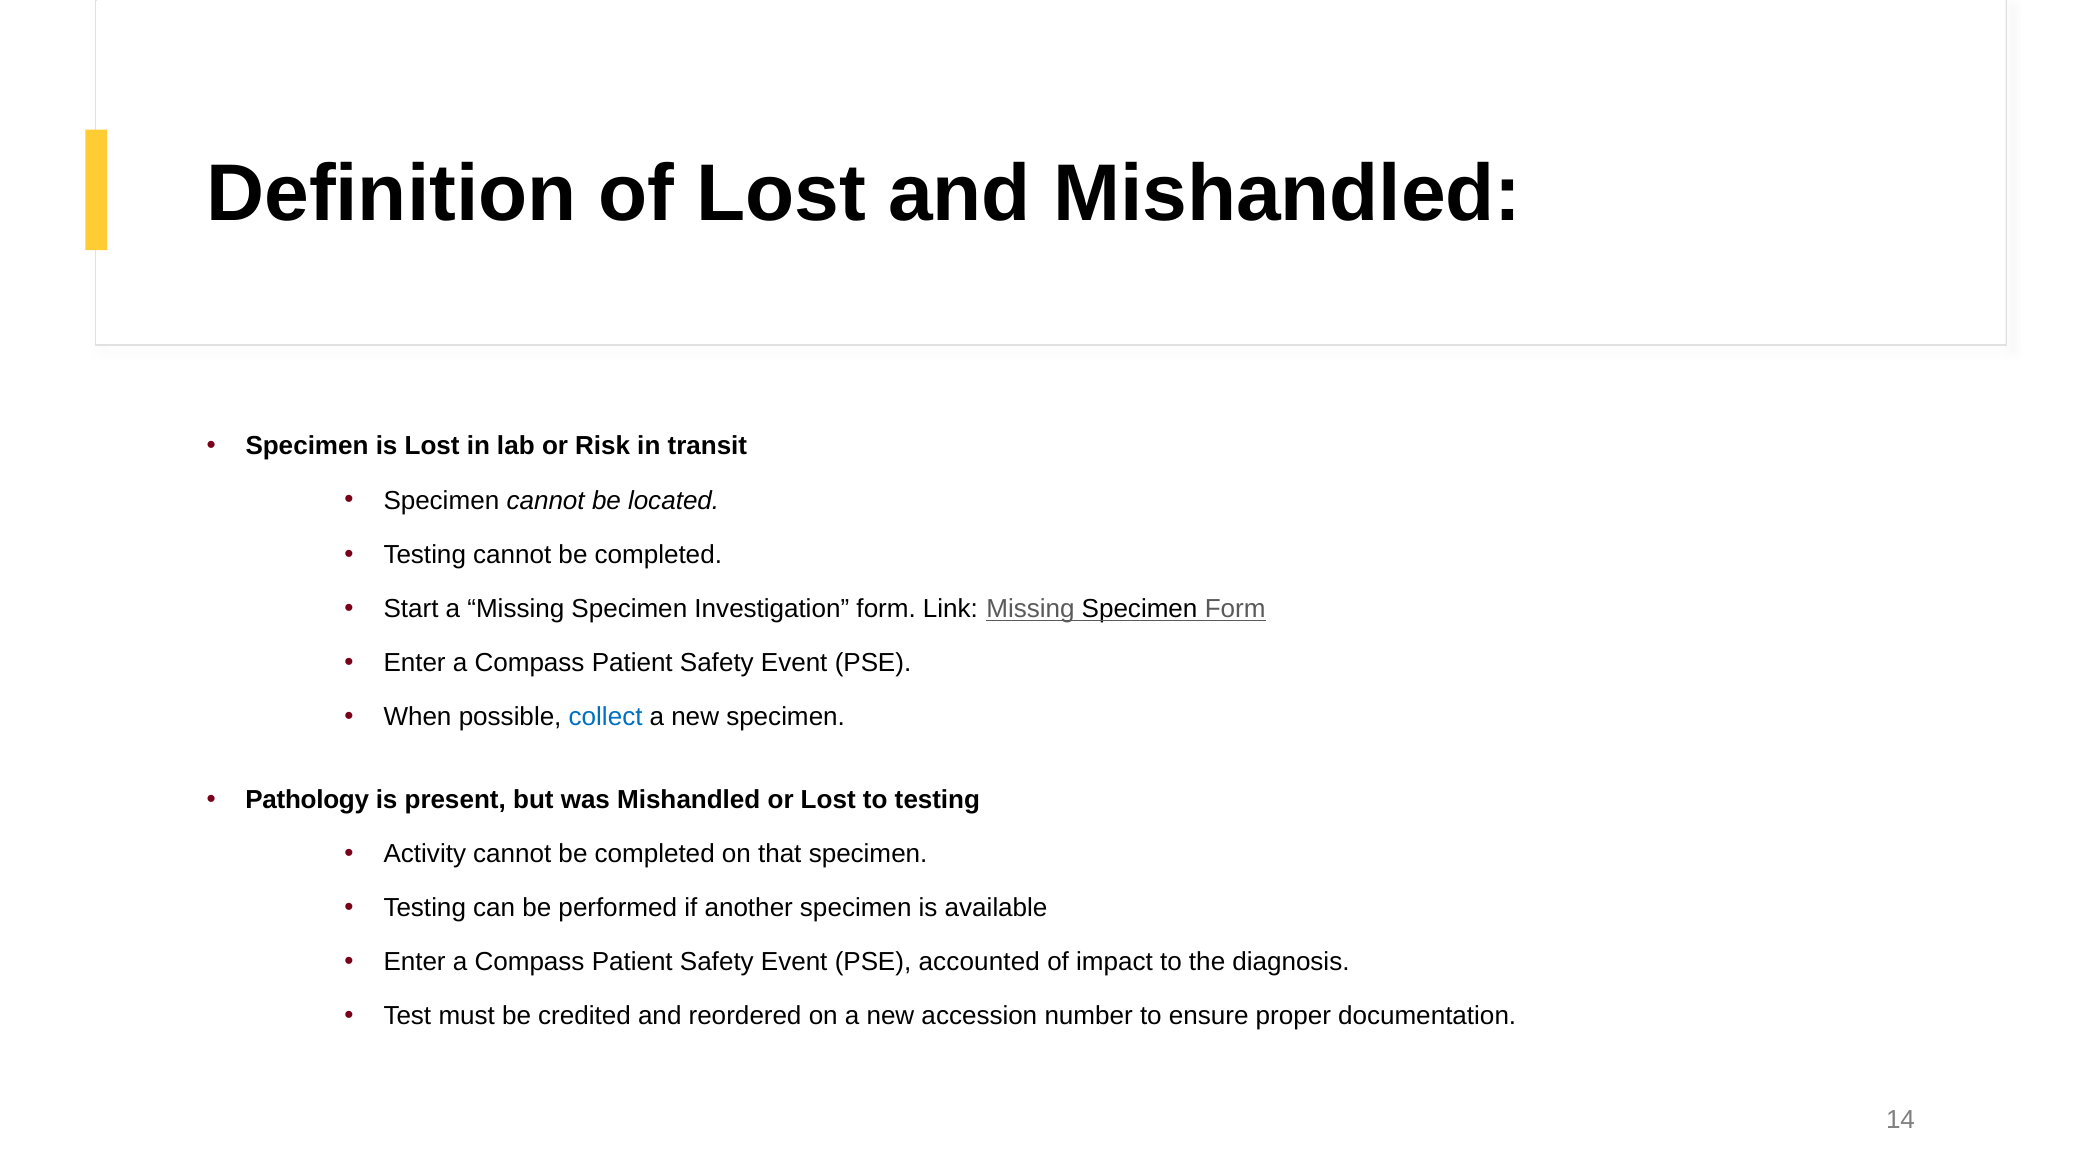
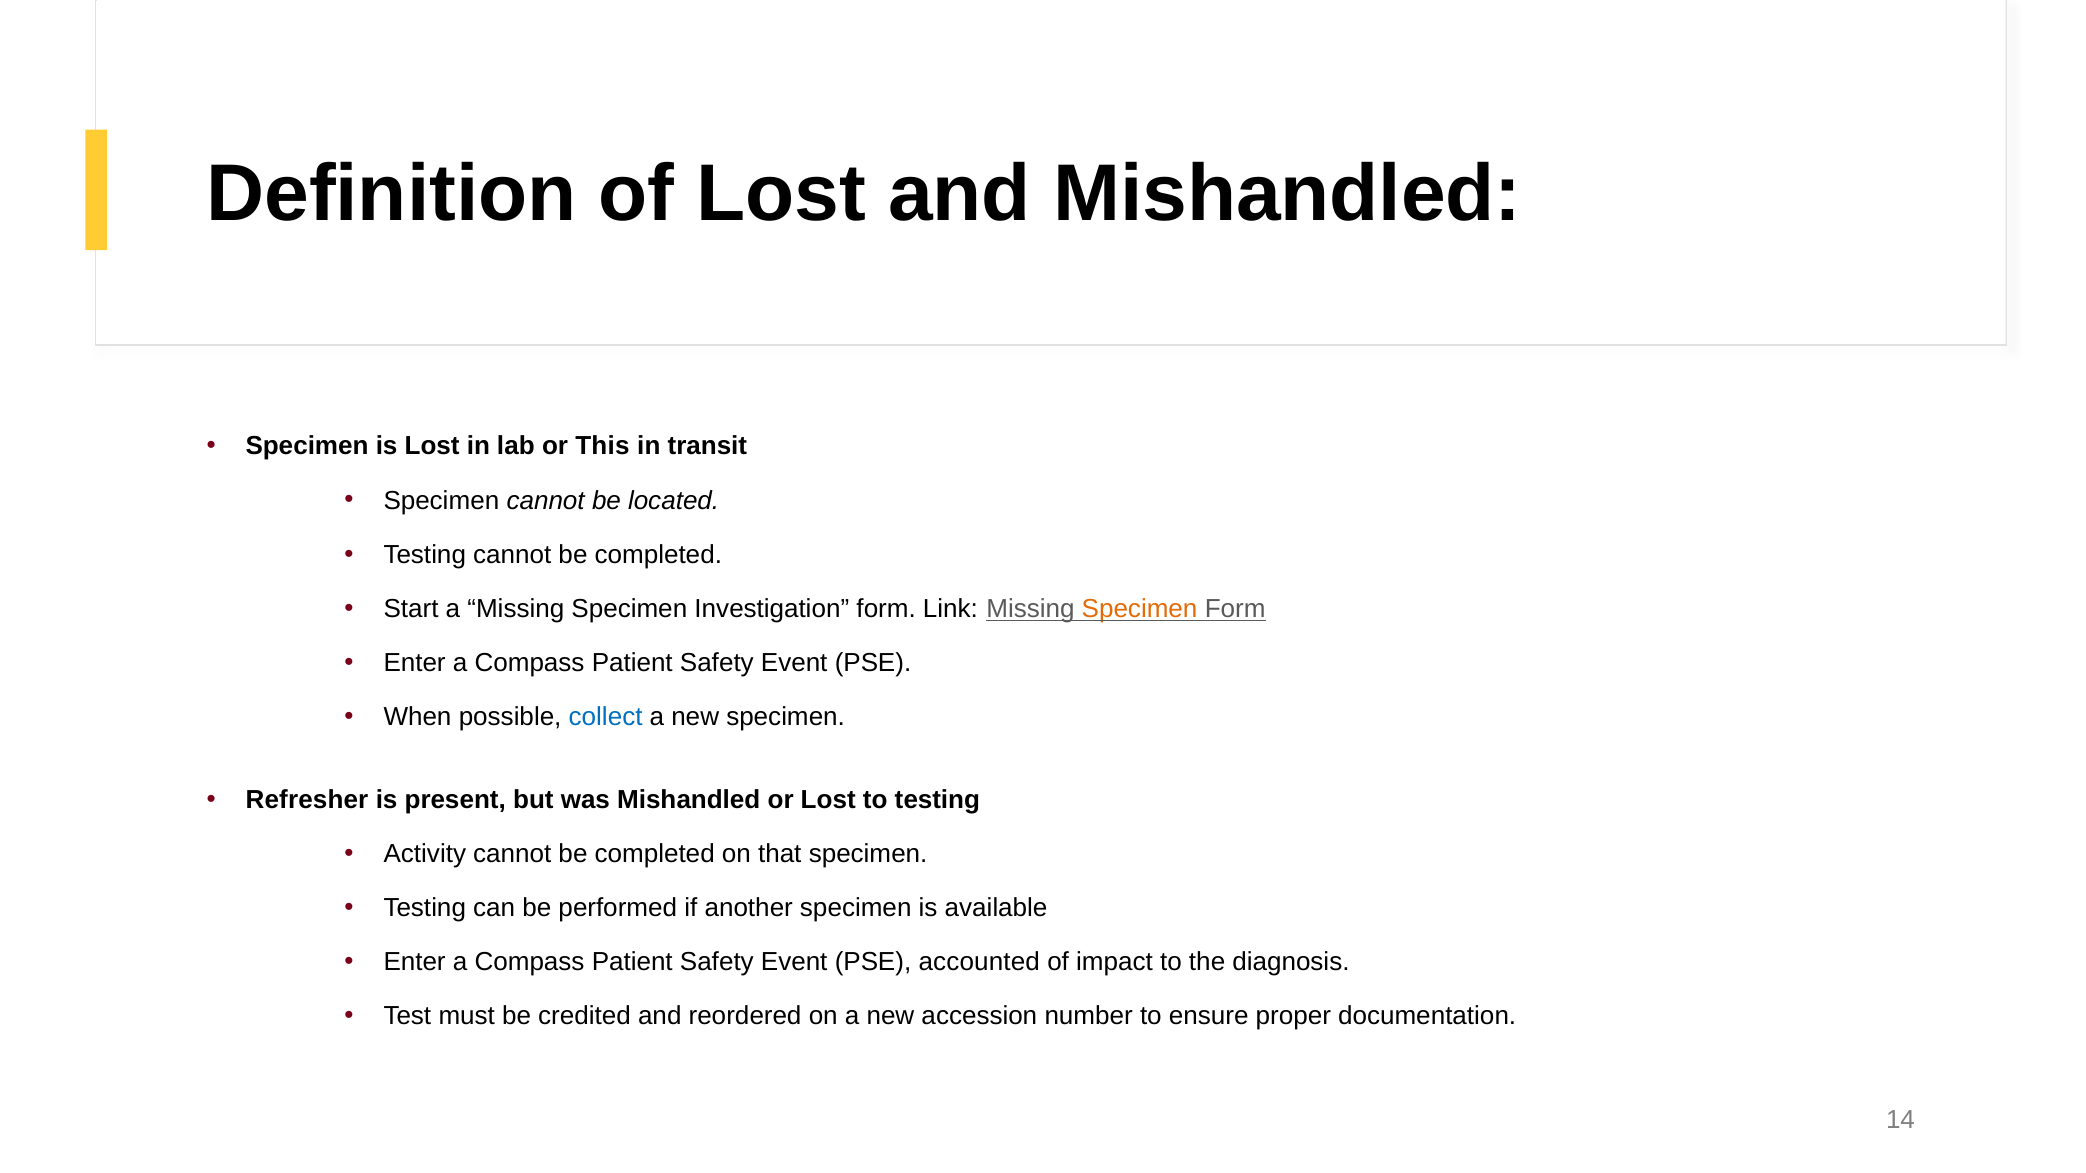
Risk: Risk -> This (602, 446)
Specimen colour: black -> orange (1140, 609)
Pathology: Pathology -> Refresher (307, 800)
